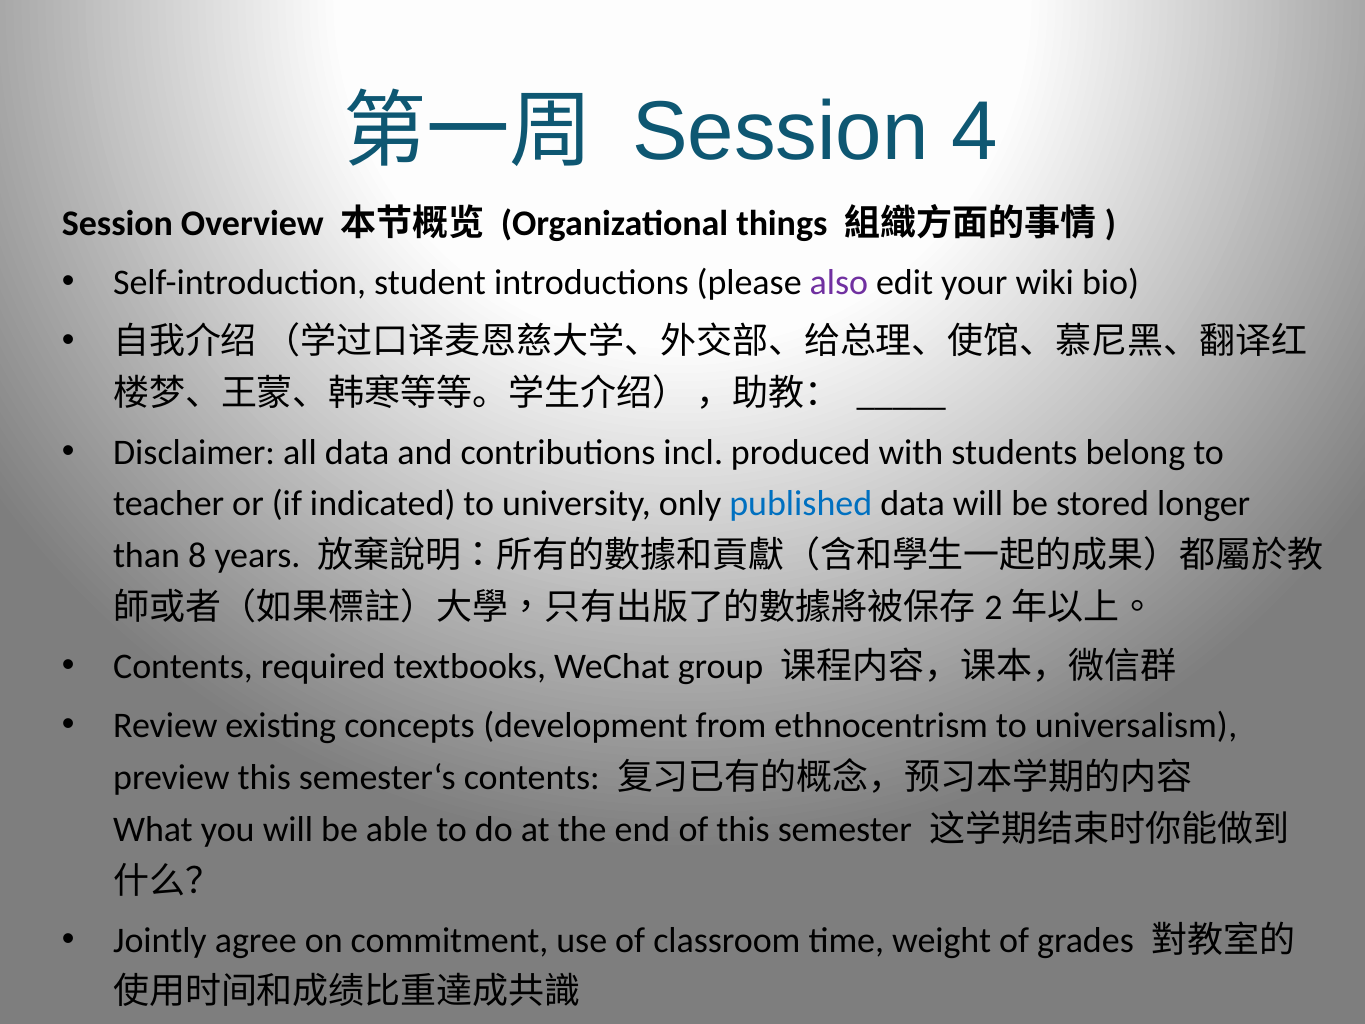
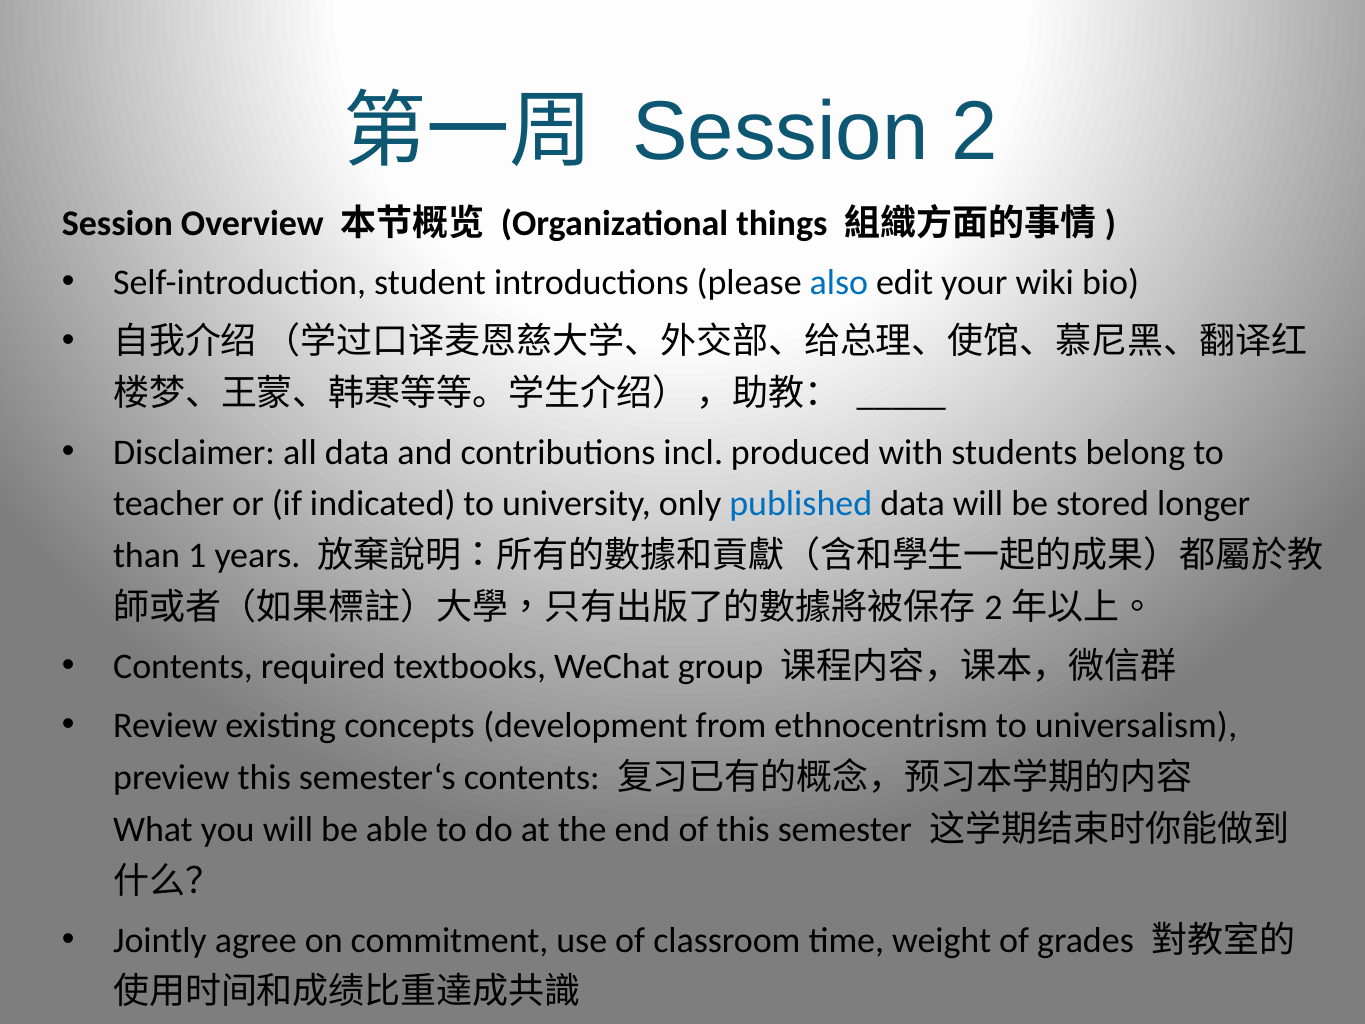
4: 4 -> 2 (975, 132)
also colour: purple -> blue (839, 282)
8: 8 -> 1 (197, 556)
